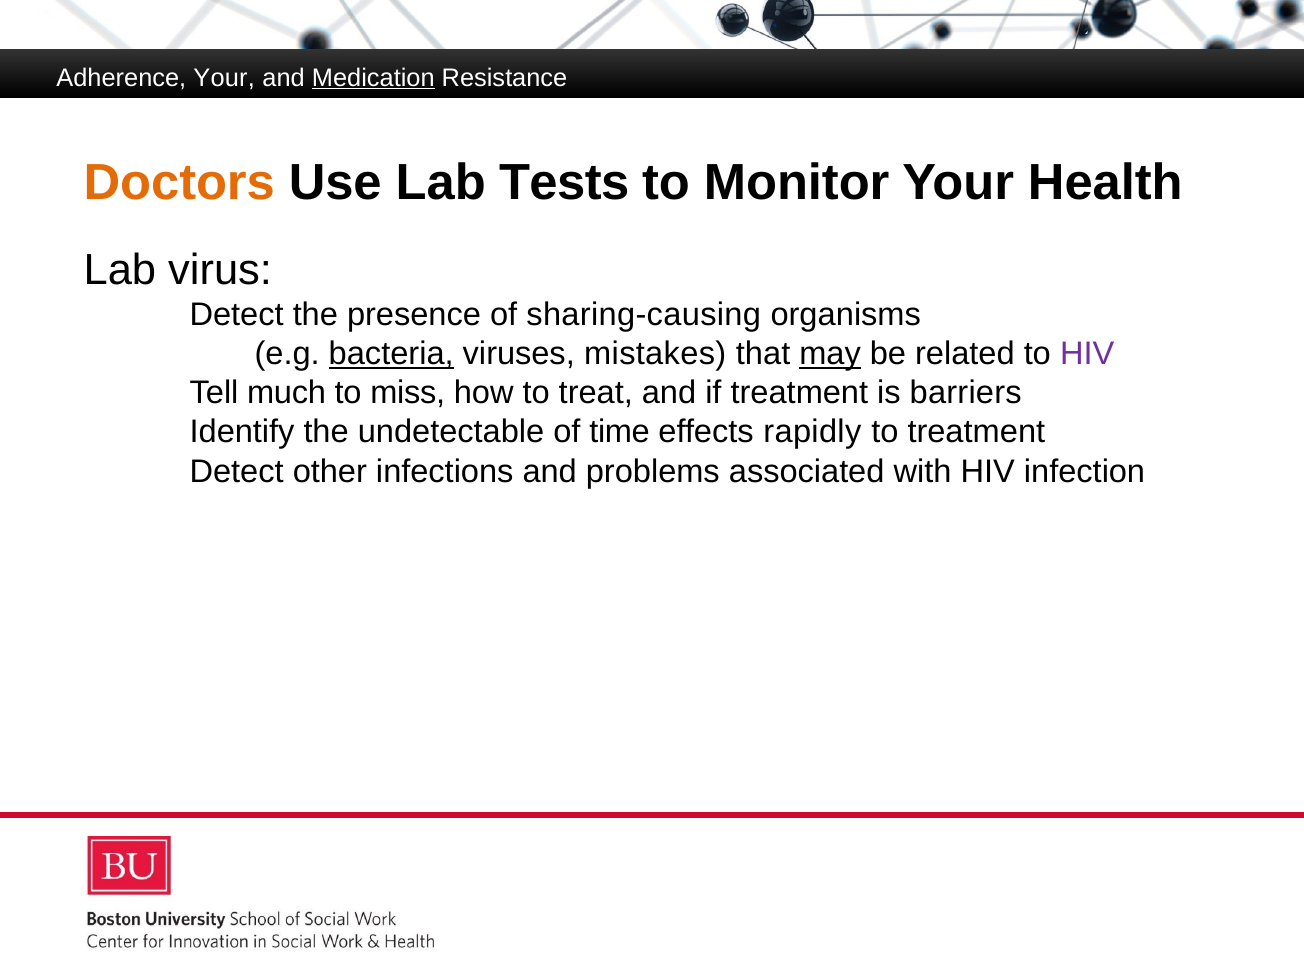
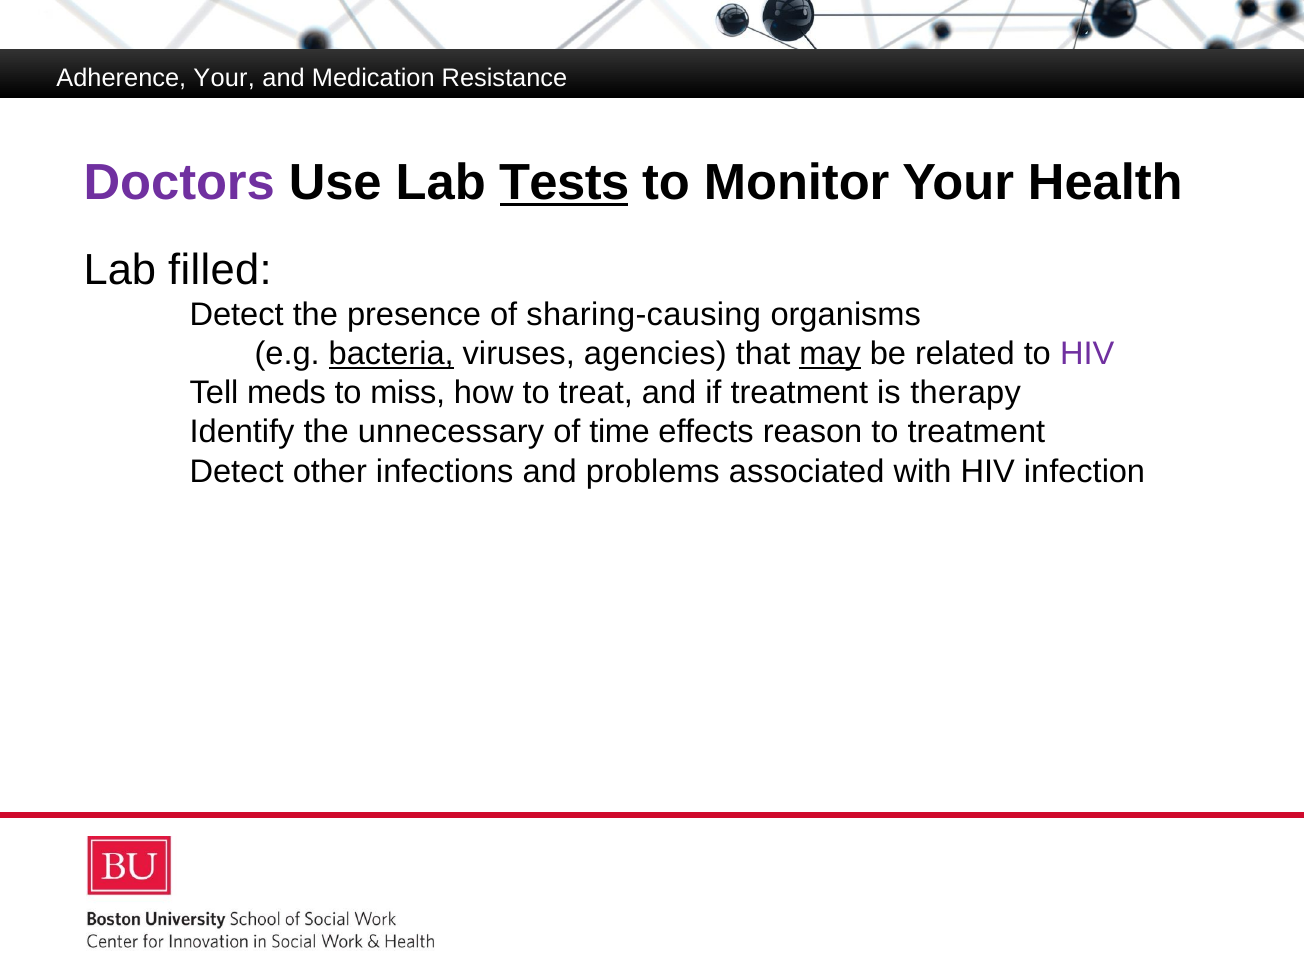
Medication underline: present -> none (373, 78)
Doctors colour: orange -> purple (179, 183)
Tests underline: none -> present (564, 183)
virus: virus -> filled (220, 270)
mistakes: mistakes -> agencies (655, 354)
much: much -> meds (287, 393)
barriers: barriers -> therapy (966, 393)
undetectable: undetectable -> unnecessary (451, 432)
rapidly: rapidly -> reason (813, 432)
